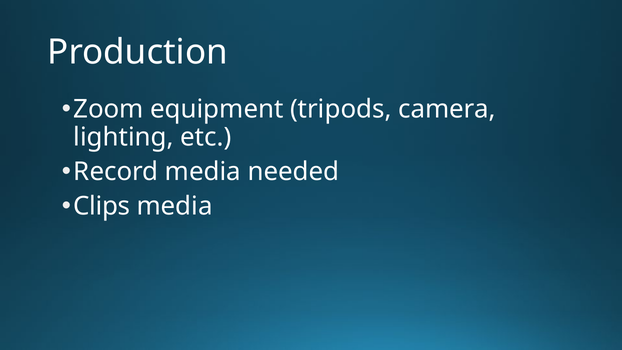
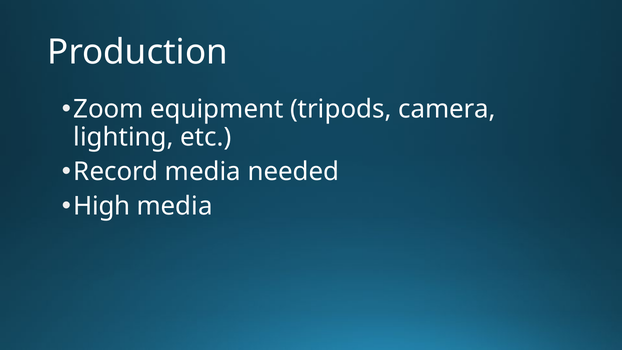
Clips: Clips -> High (102, 206)
